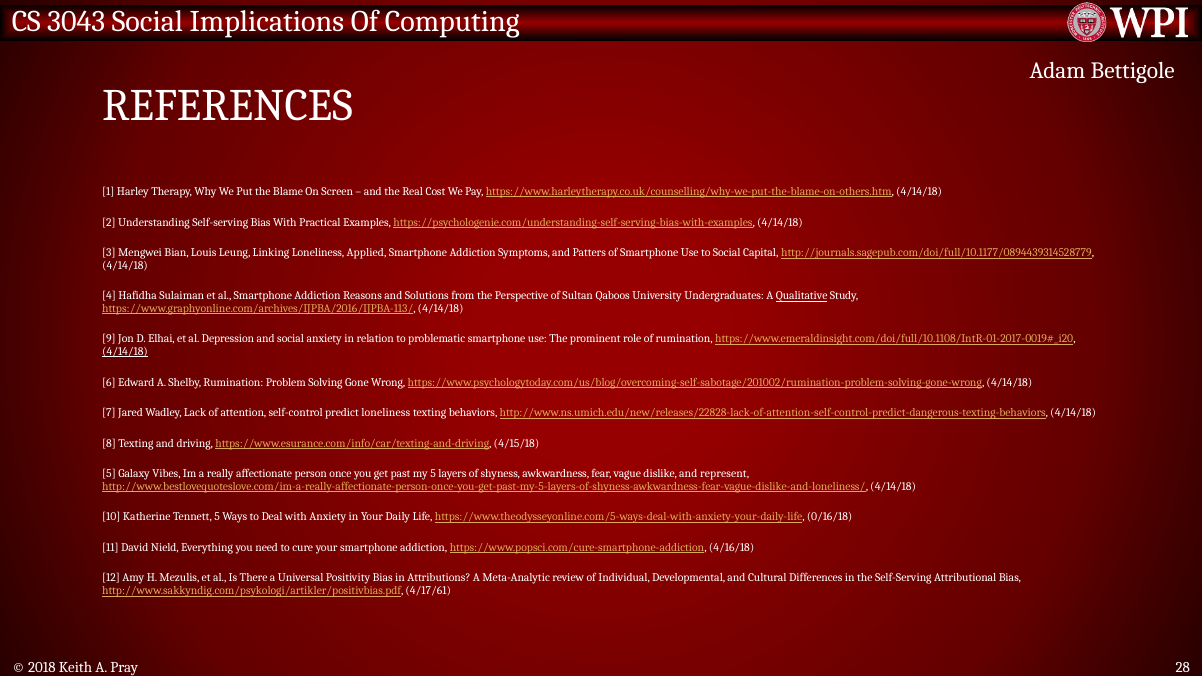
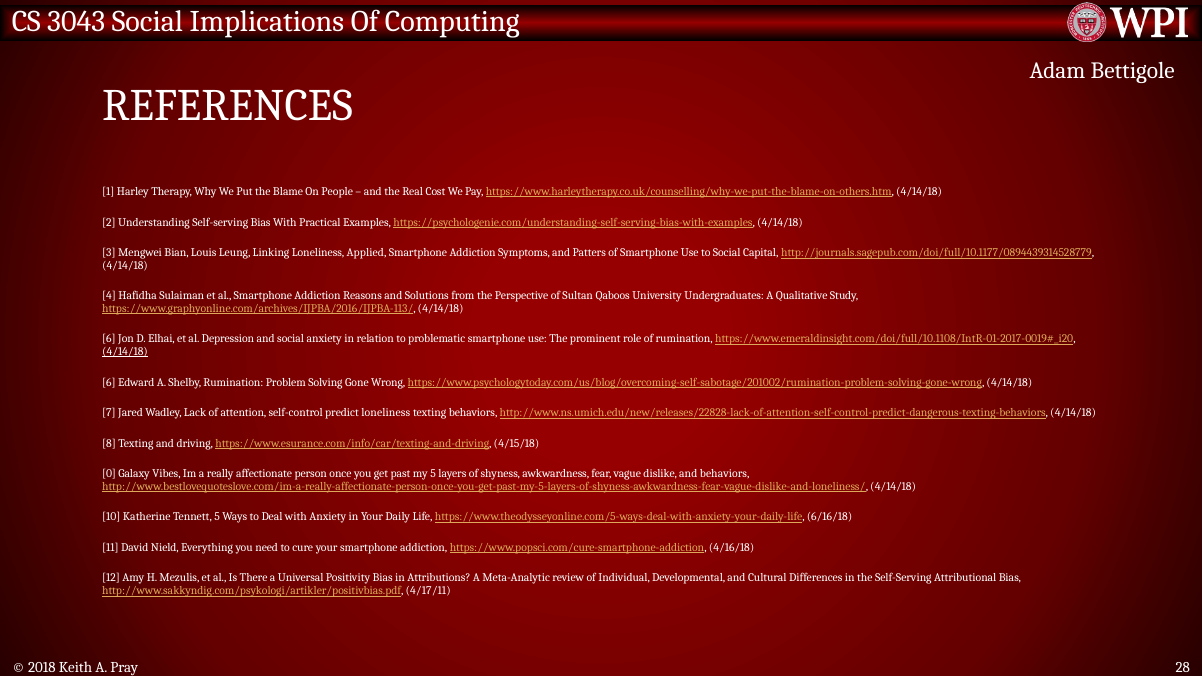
Screen: Screen -> People (337, 192)
Qualitative underline: present -> none (802, 296)
9: 9 -> 6 (109, 339)
5: 5 -> 0 (109, 474)
and represent: represent -> behaviors (725, 474)
0/16/18: 0/16/18 -> 6/16/18 (830, 517)
4/17/61: 4/17/61 -> 4/17/11 (428, 591)
